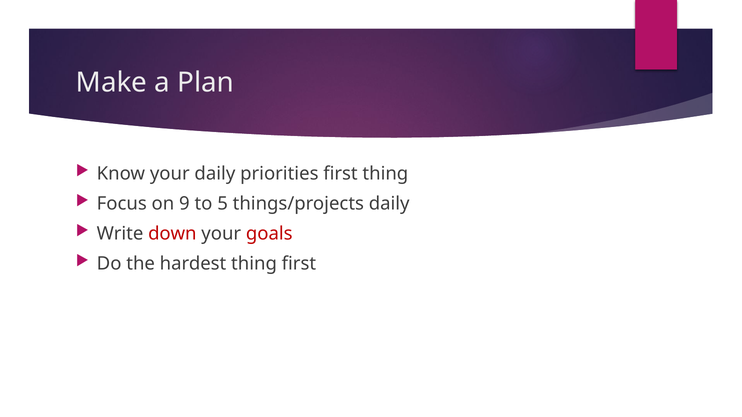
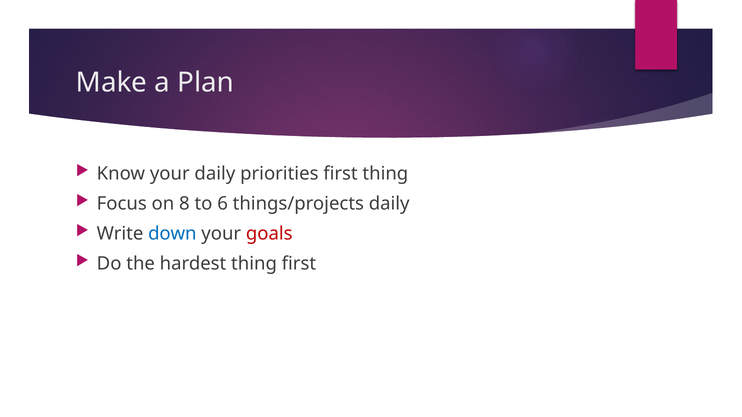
9: 9 -> 8 (184, 204)
5: 5 -> 6 (223, 204)
down colour: red -> blue (172, 234)
